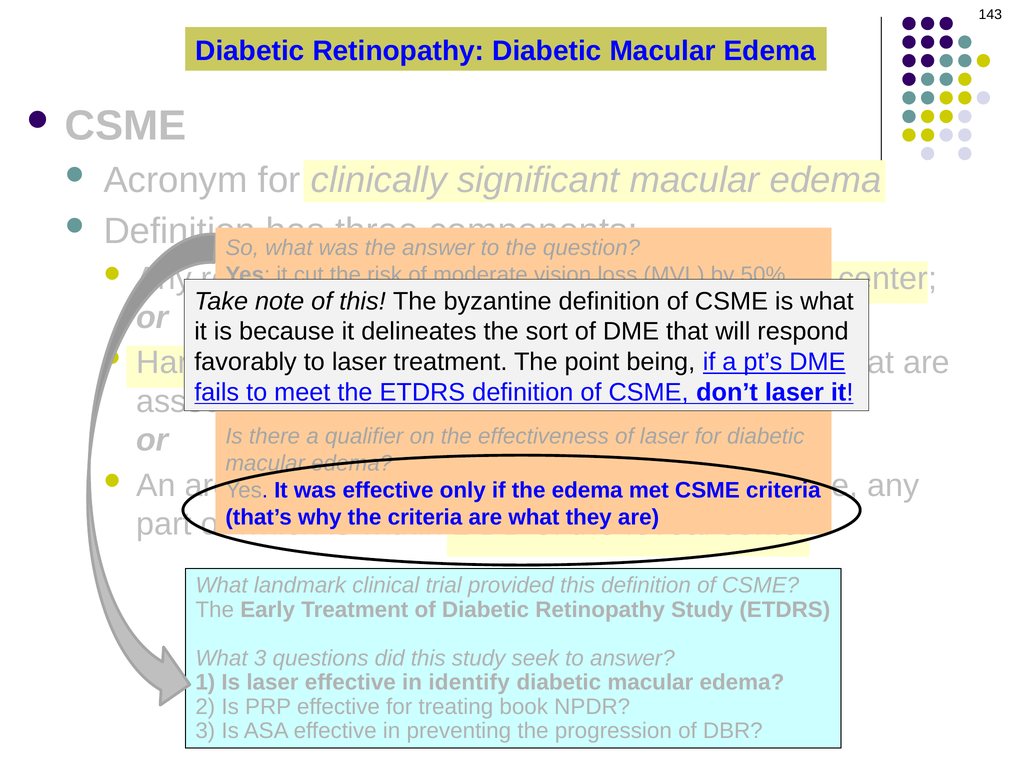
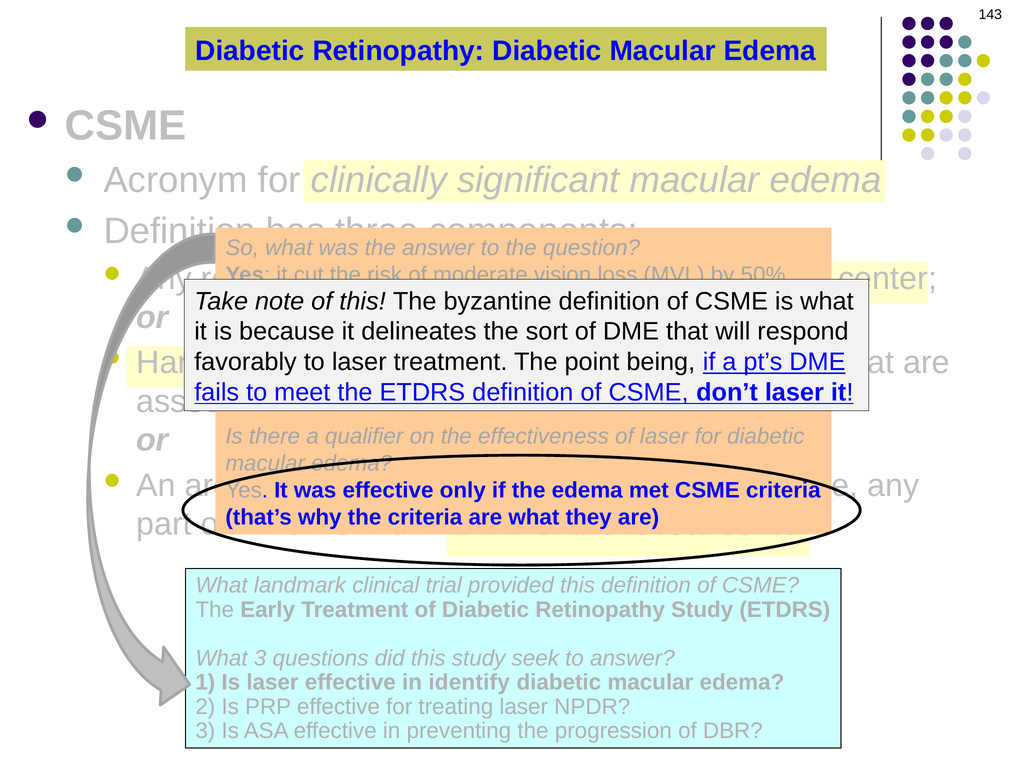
treating book: book -> laser (524, 707)
